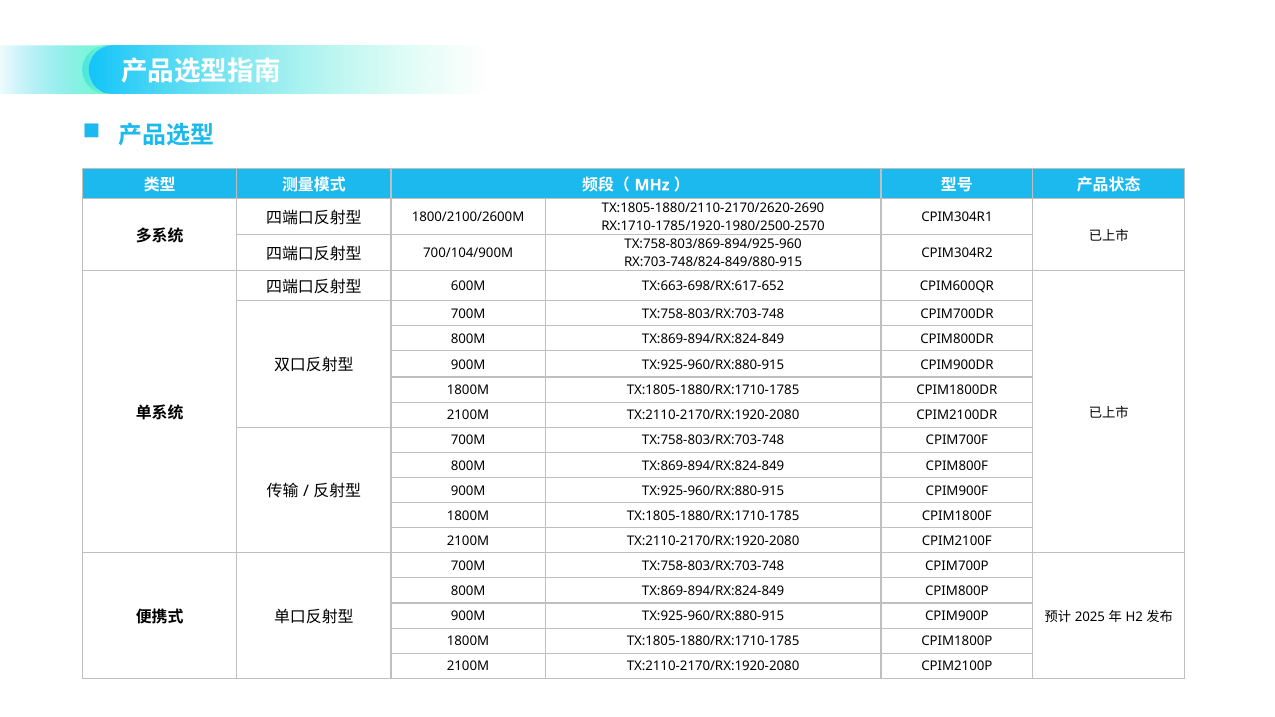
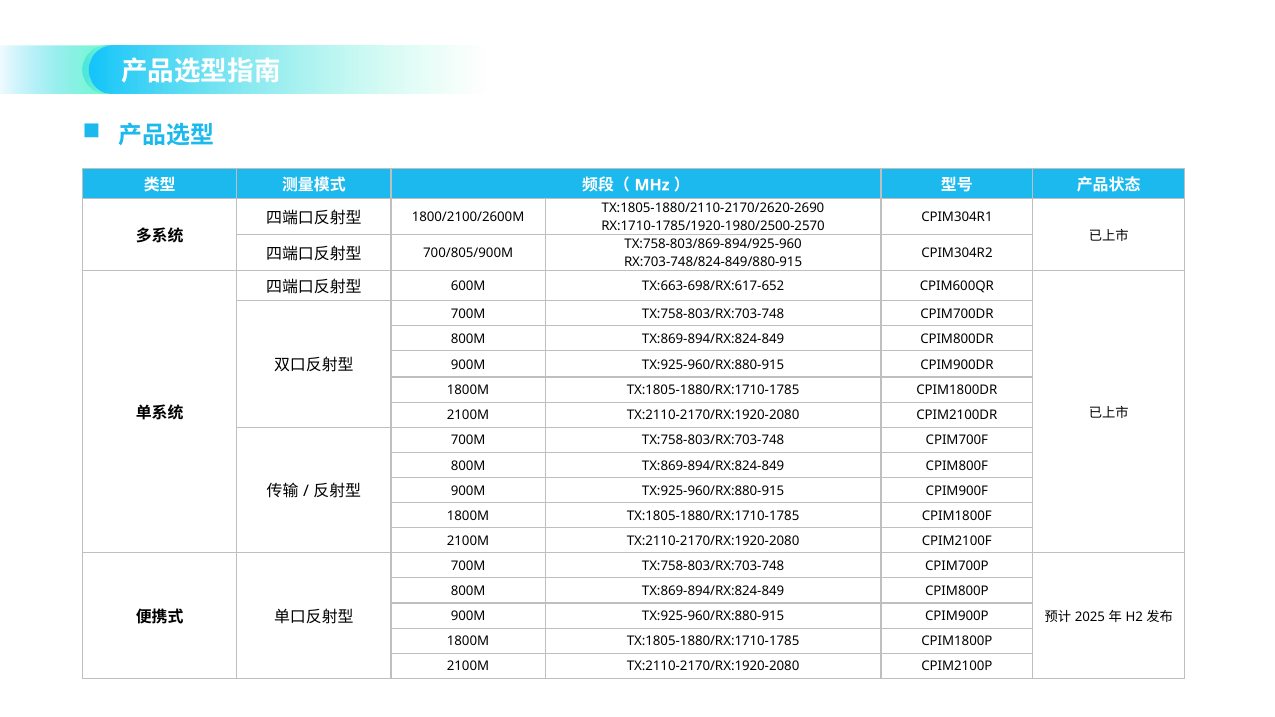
700/104/900M: 700/104/900M -> 700/805/900M (468, 253)
